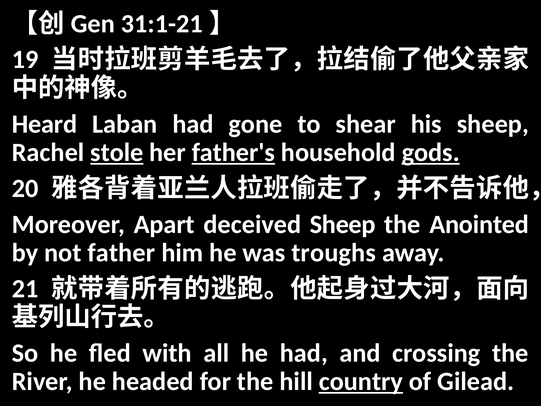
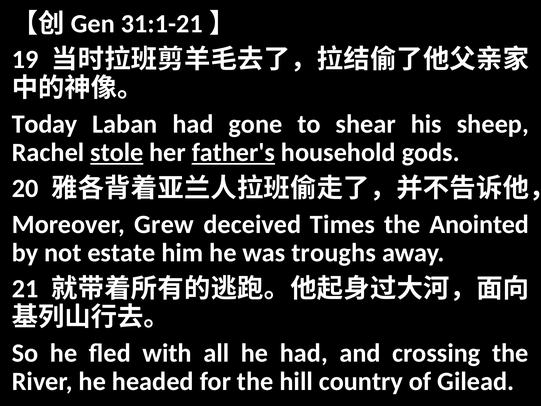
Heard: Heard -> Today (45, 124)
gods underline: present -> none (431, 152)
Apart: Apart -> Grew (164, 224)
deceived Sheep: Sheep -> Times (342, 224)
father: father -> estate (121, 253)
country underline: present -> none (361, 381)
